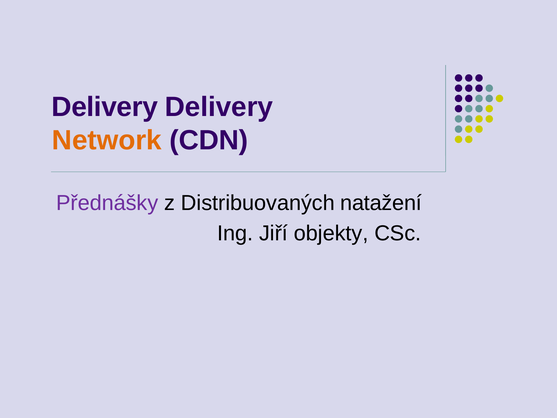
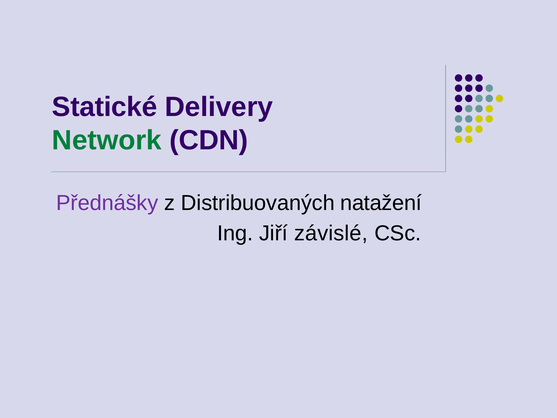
Delivery: Delivery -> Statické (105, 107)
Network colour: orange -> green (107, 140)
objekty: objekty -> závislé (331, 233)
